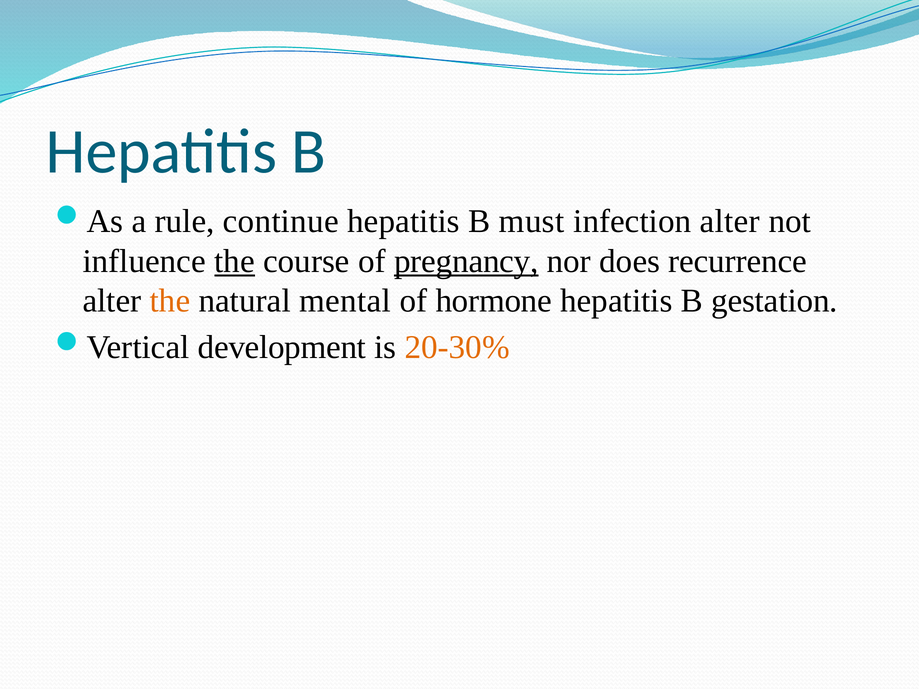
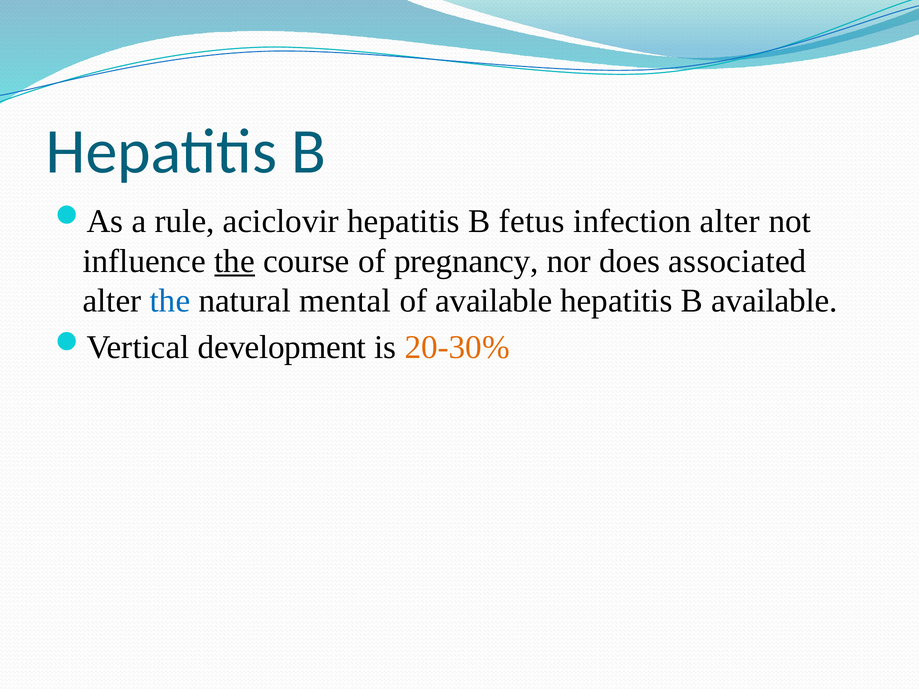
continue: continue -> aciclovir (281, 221)
must: must -> fetus (532, 221)
pregnancy underline: present -> none (466, 261)
recurrence: recurrence -> associated (738, 261)
the colour: orange -> blue (170, 301)
of hormone: hormone -> available (494, 301)
B gestation: gestation -> available (774, 301)
